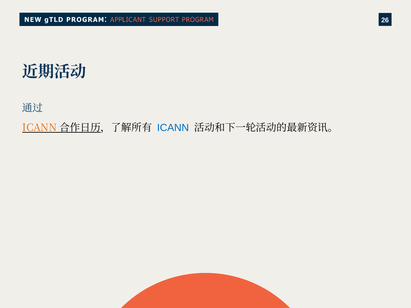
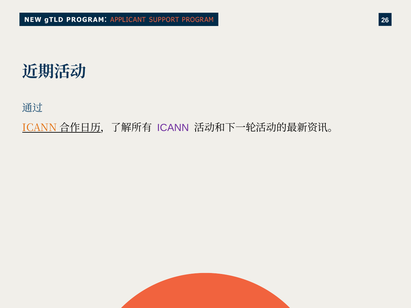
ICANN colour: blue -> purple (173, 128)
